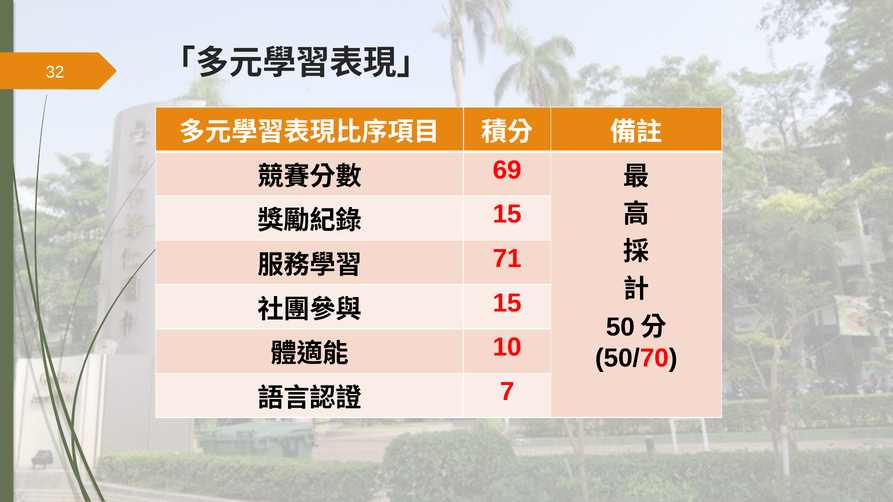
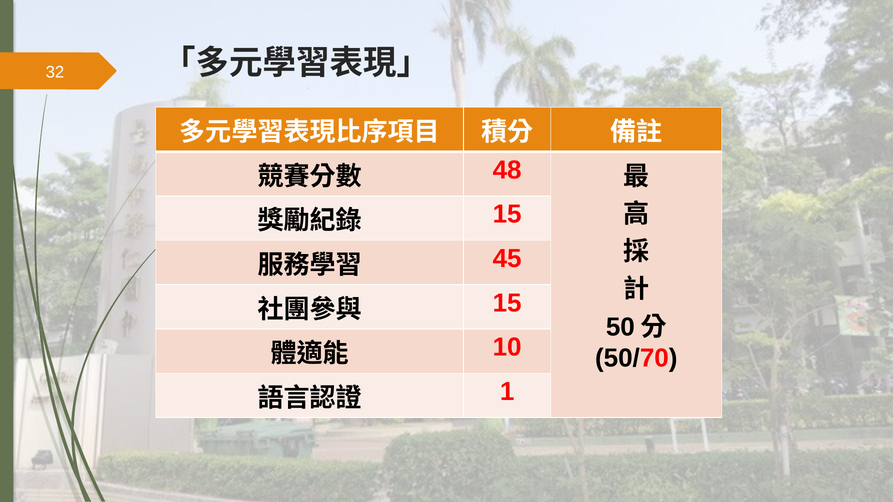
69: 69 -> 48 (507, 170)
71: 71 -> 45 (507, 259)
7: 7 -> 1 (507, 392)
